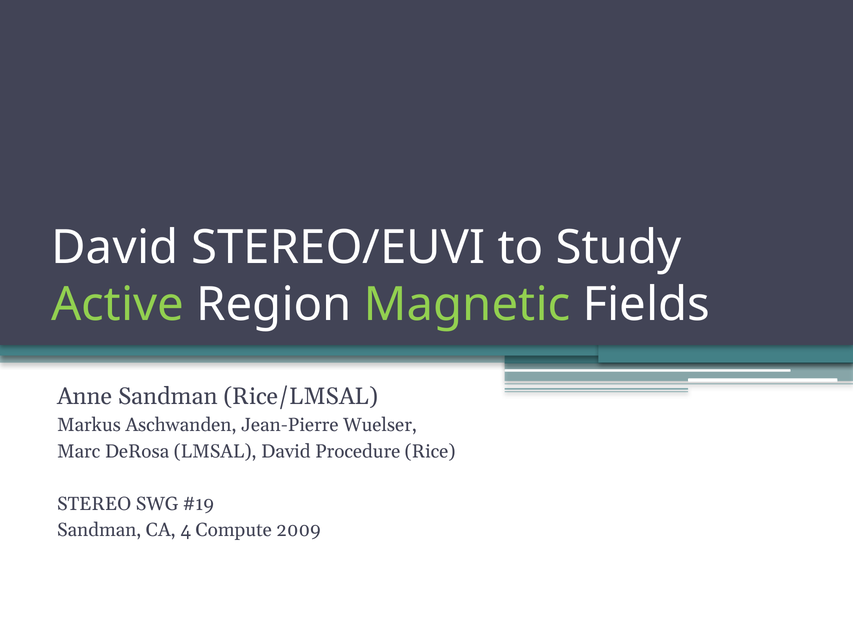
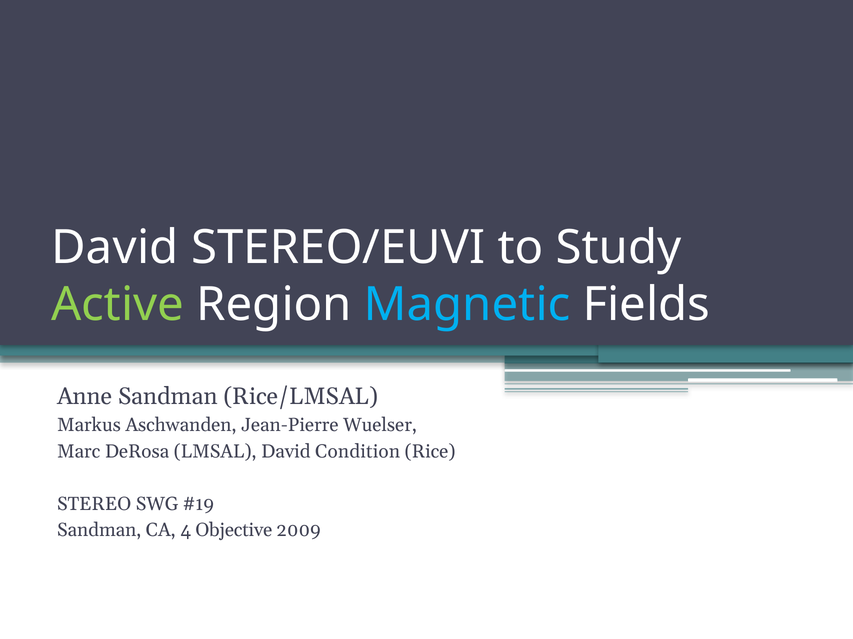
Magnetic colour: light green -> light blue (467, 305)
Procedure: Procedure -> Condition (358, 452)
Compute: Compute -> Objective (234, 531)
